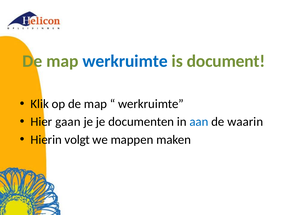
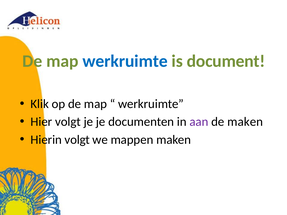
Hier gaan: gaan -> volgt (68, 122)
aan colour: blue -> purple (199, 122)
de waarin: waarin -> maken (245, 122)
